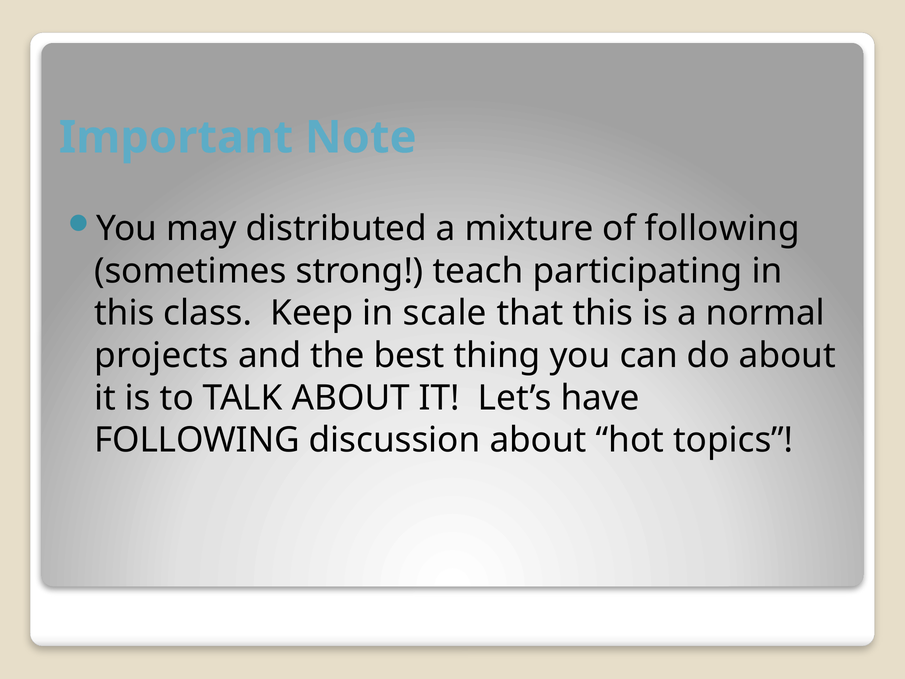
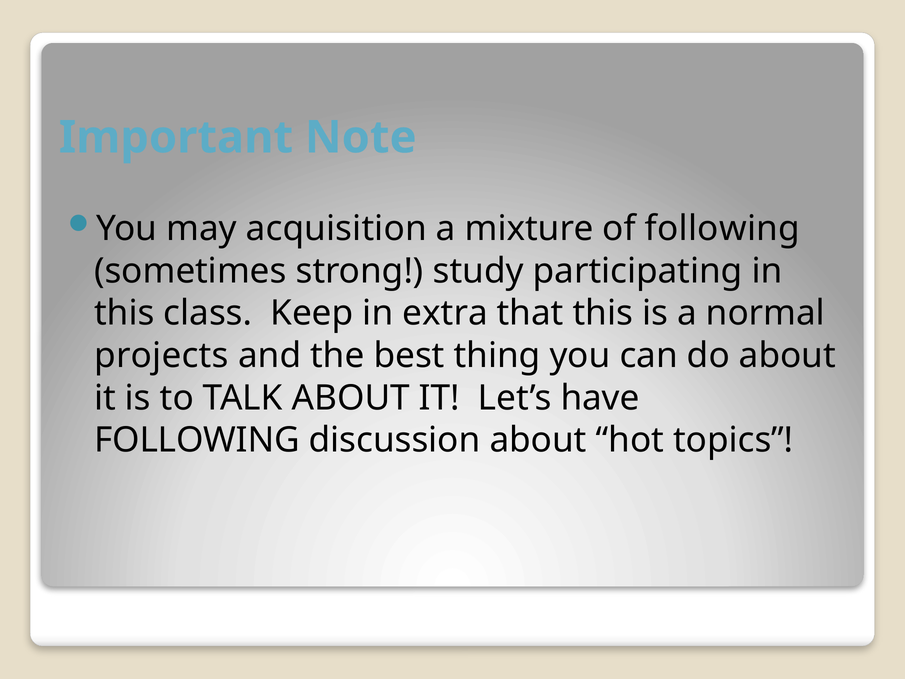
distributed: distributed -> acquisition (336, 229)
teach: teach -> study (478, 271)
scale: scale -> extra (445, 313)
